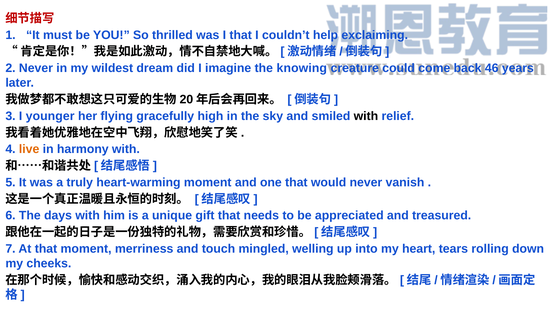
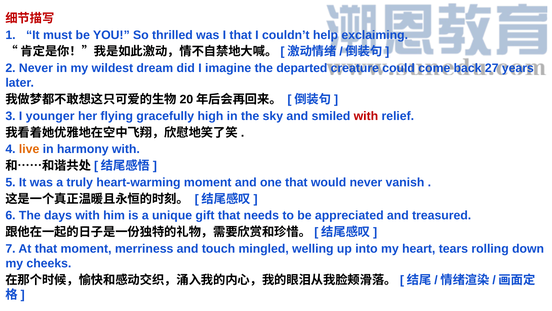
knowing: knowing -> departed (302, 68)
46: 46 -> 27 (492, 68)
with colour: black -> red (366, 116)
